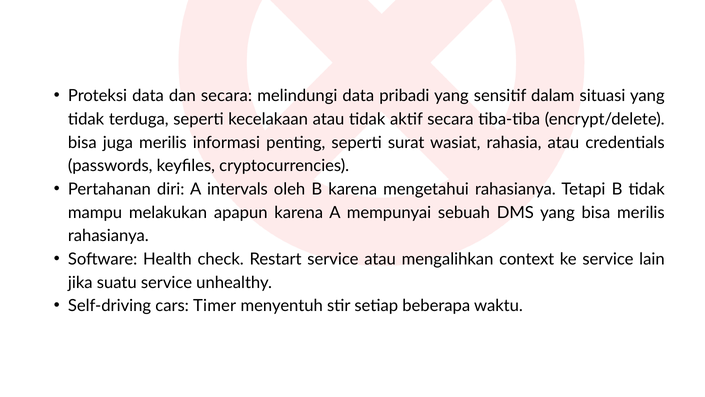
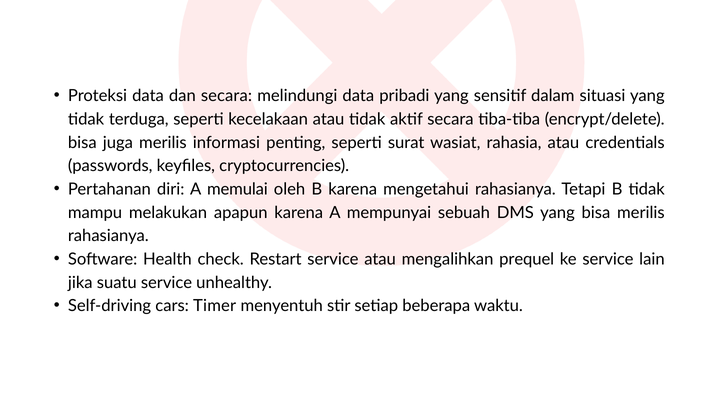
intervals: intervals -> memulai (237, 189)
context: context -> prequel (527, 259)
